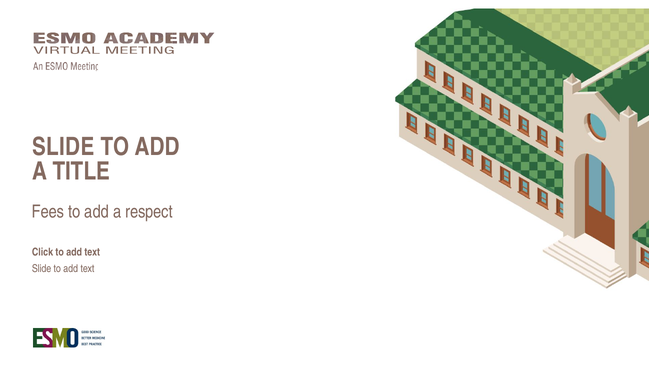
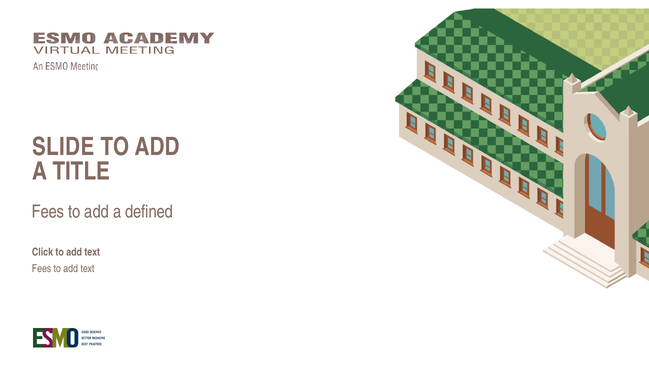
respect: respect -> defined (149, 212)
Slide: Slide -> Fees (42, 269)
